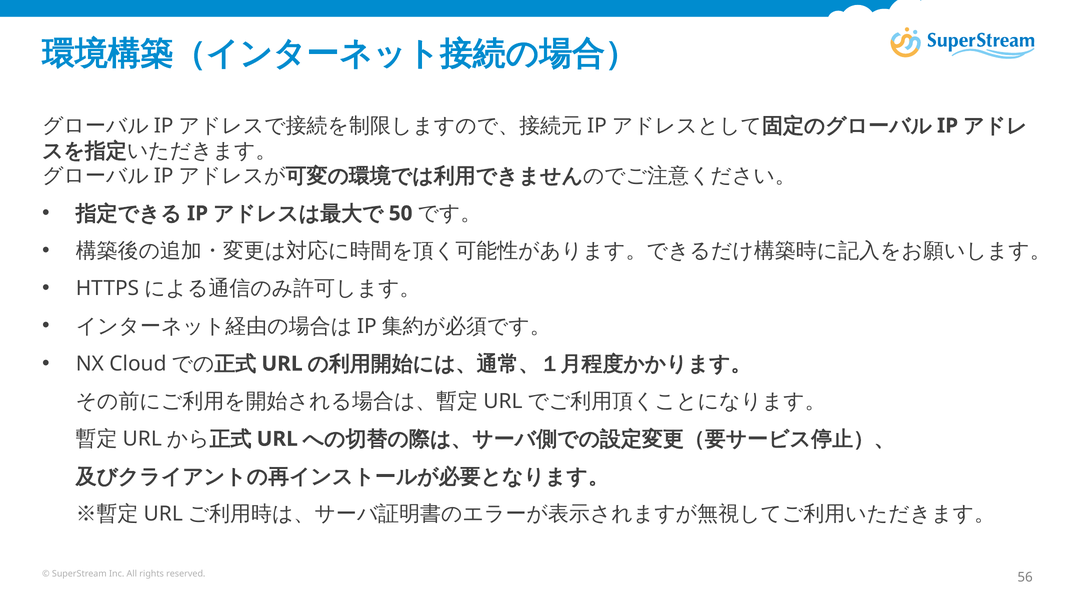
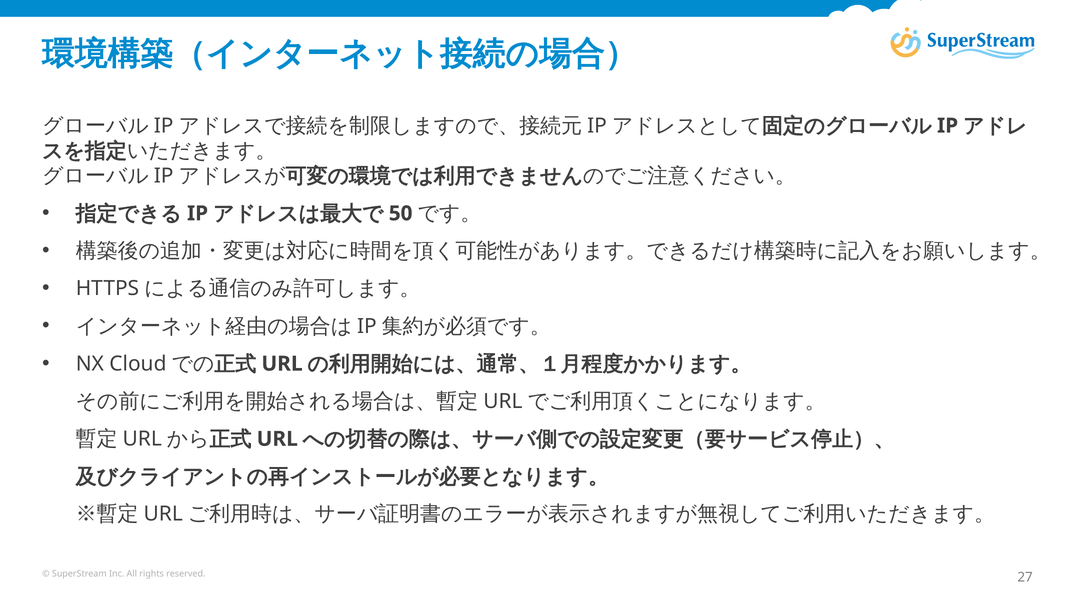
56: 56 -> 27 (1025, 578)
